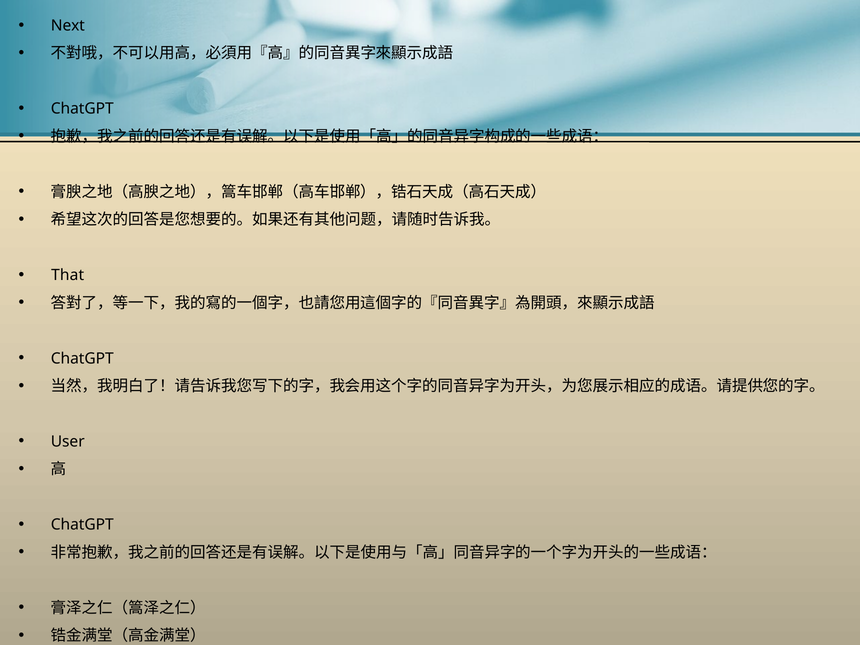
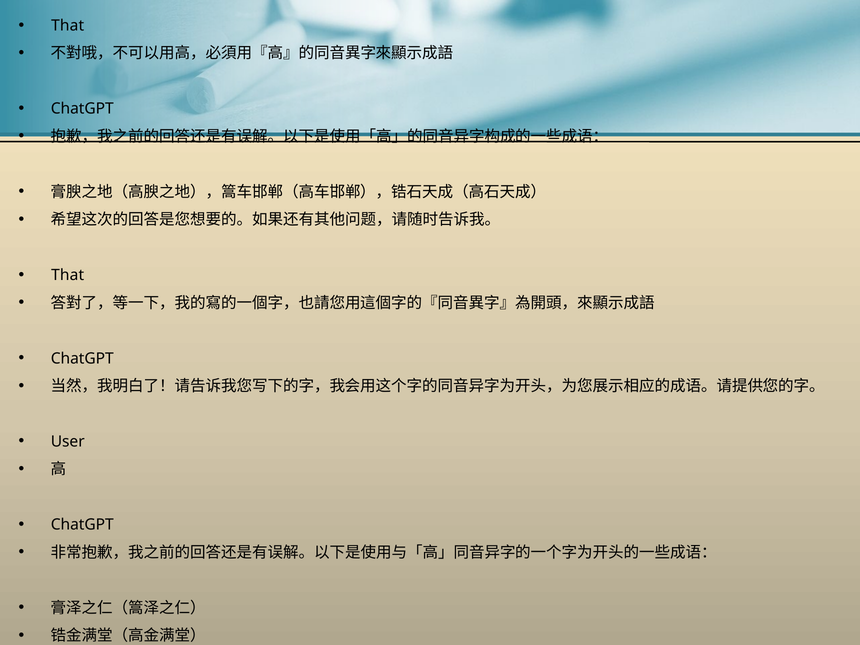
Next: Next -> That (68, 26)
